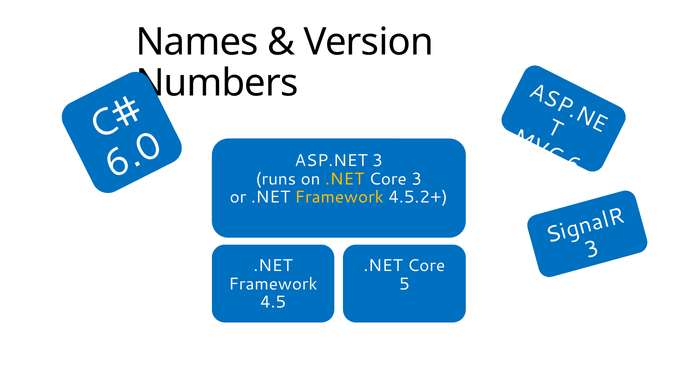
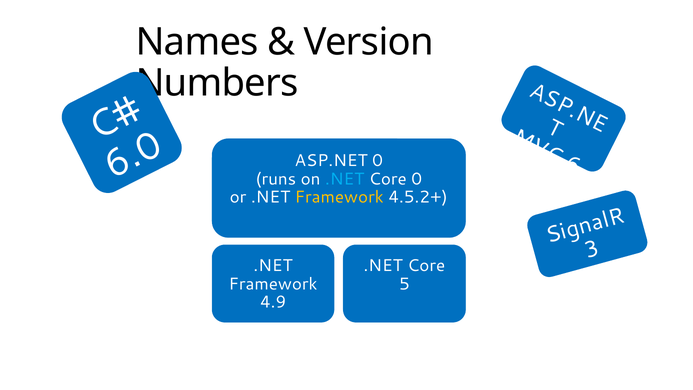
ASP.NET 3: 3 -> 0 (378, 160)
.NET colour: yellow -> light blue (345, 179)
Core 3: 3 -> 0 (417, 179)
4.5: 4.5 -> 4.9 (273, 302)
